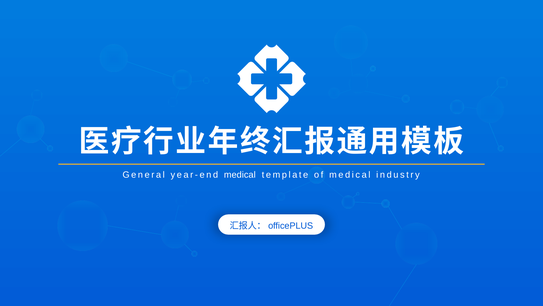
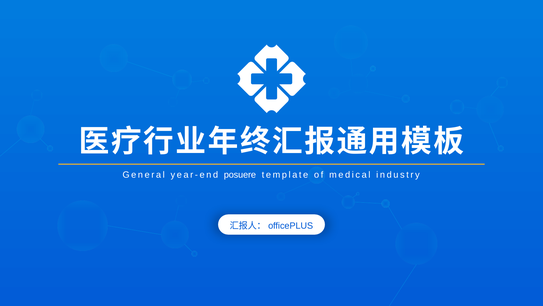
year-end medical: medical -> posuere (240, 175)
